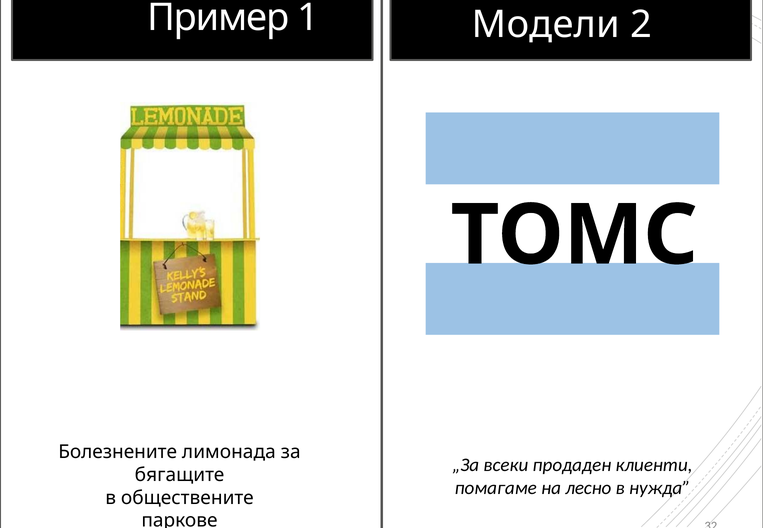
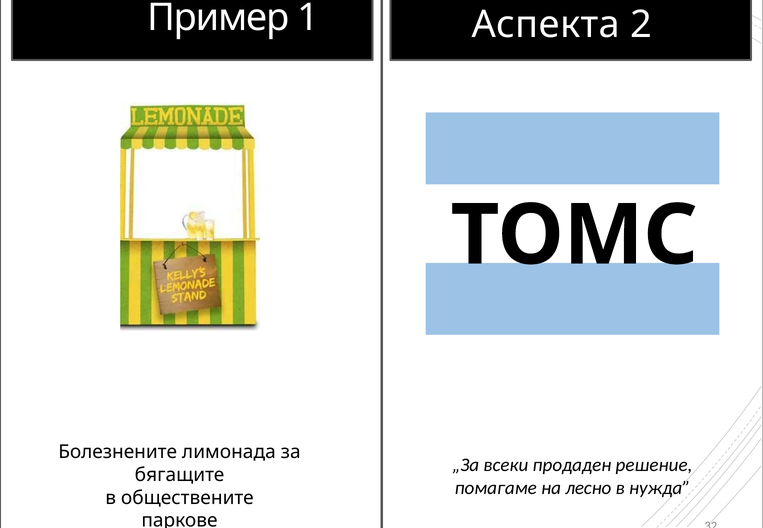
Модели: Модели -> Аспекта (546, 25)
клиенти: клиенти -> решение (654, 465)
